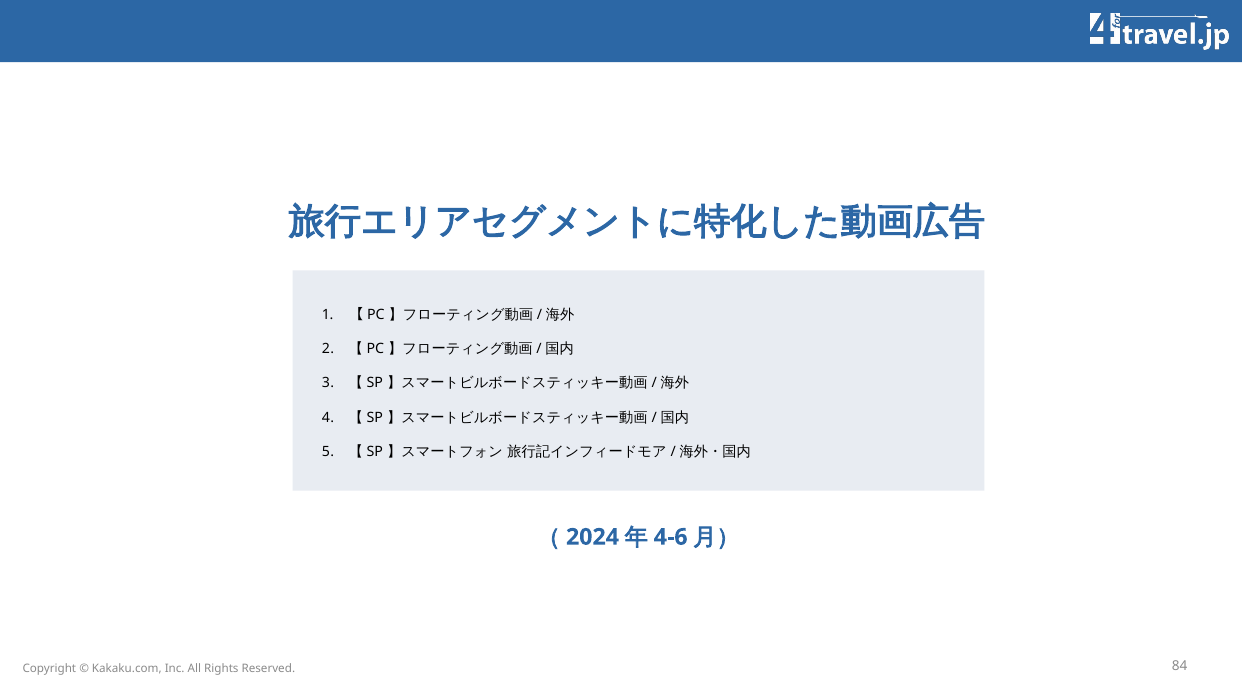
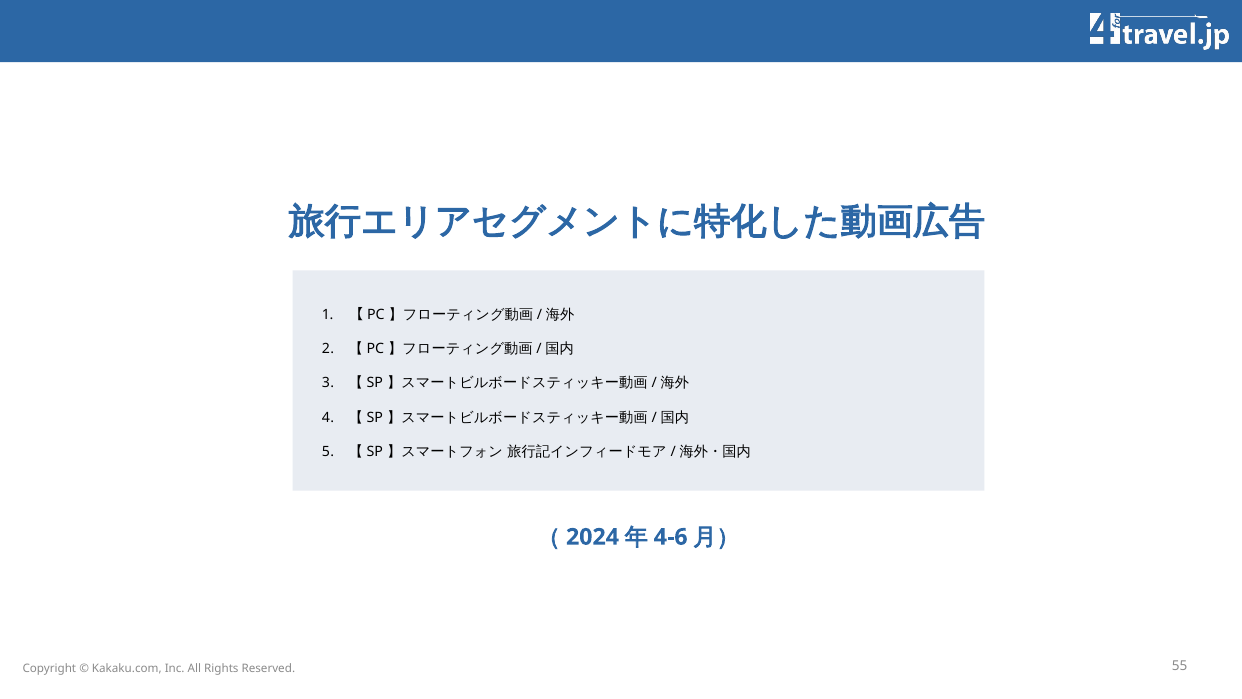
84: 84 -> 55 (1180, 666)
